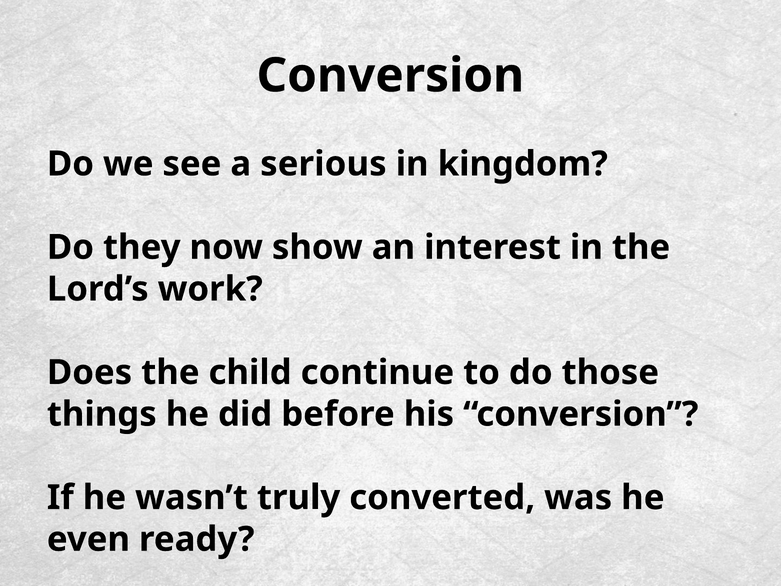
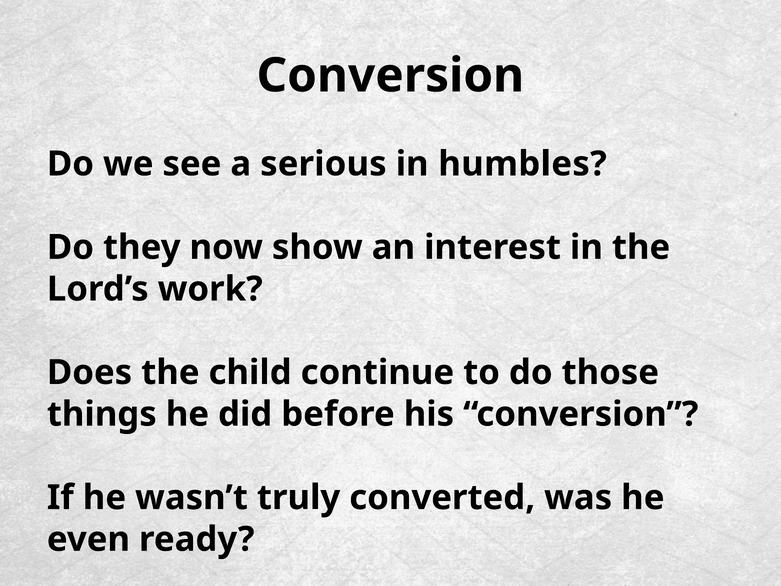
kingdom: kingdom -> humbles (523, 164)
